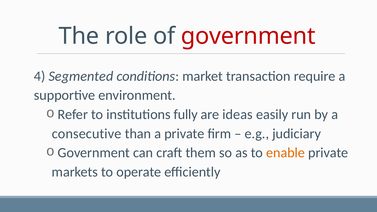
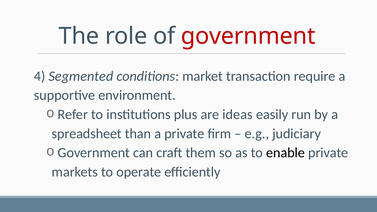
fully: fully -> plus (186, 115)
consecutive: consecutive -> spreadsheet (87, 134)
enable colour: orange -> black (286, 153)
